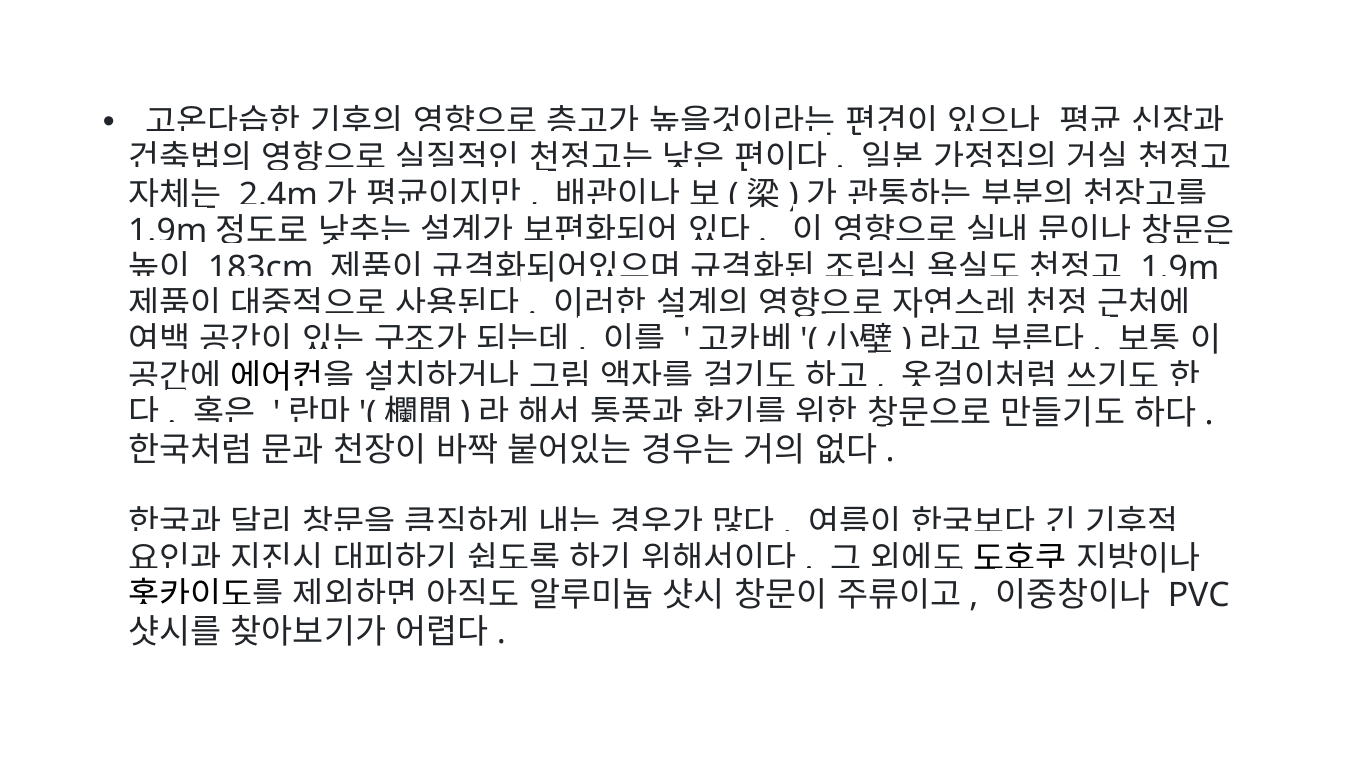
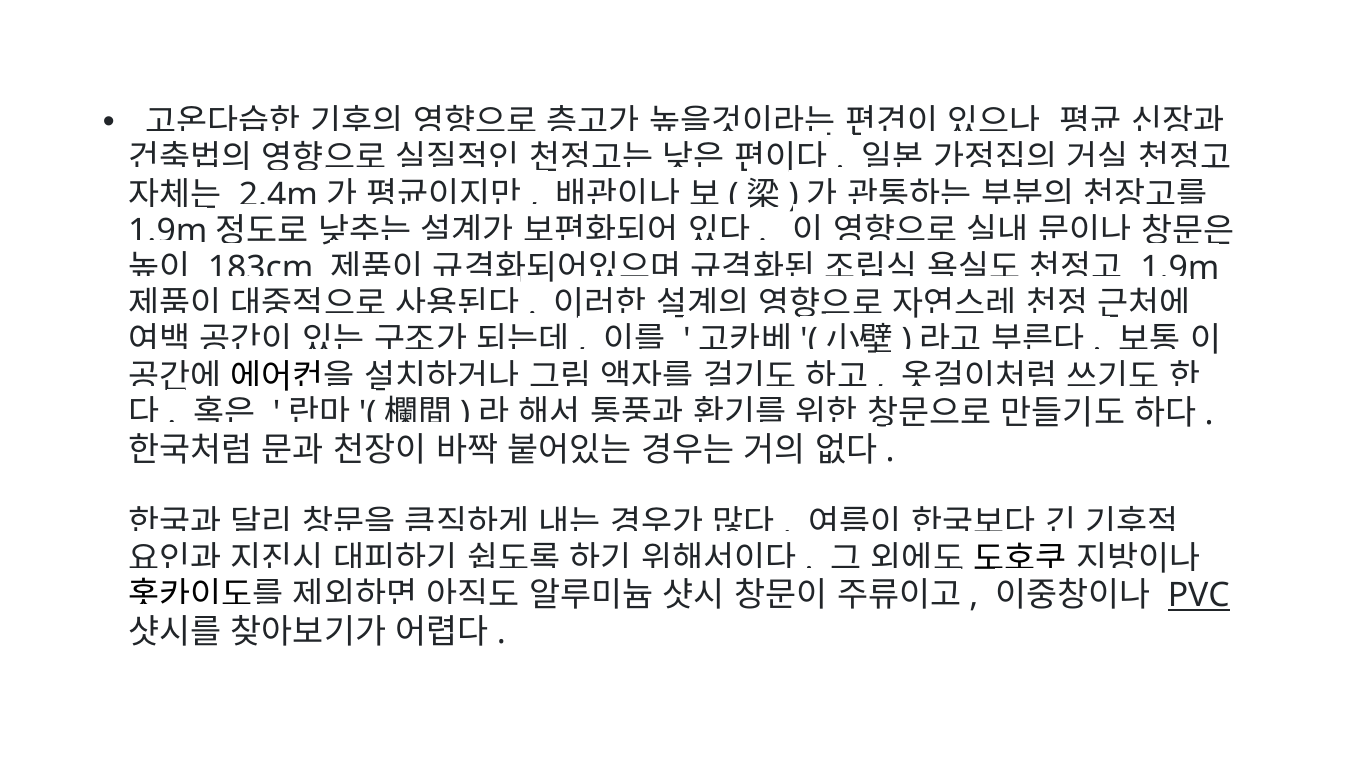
PVC underline: none -> present (1199, 596)
